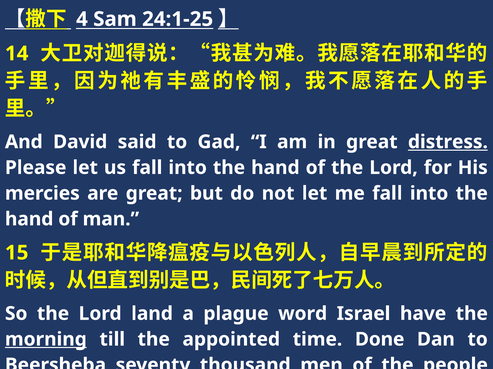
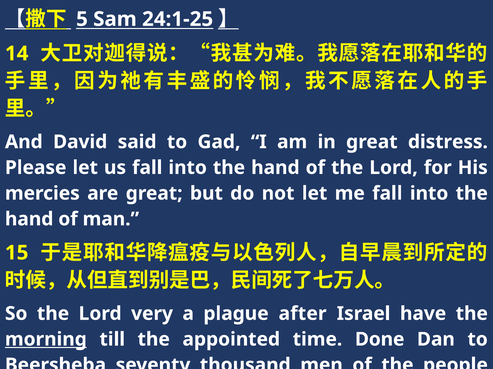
4: 4 -> 5 (82, 19)
distress underline: present -> none (448, 142)
land: land -> very (152, 314)
word: word -> after (303, 314)
